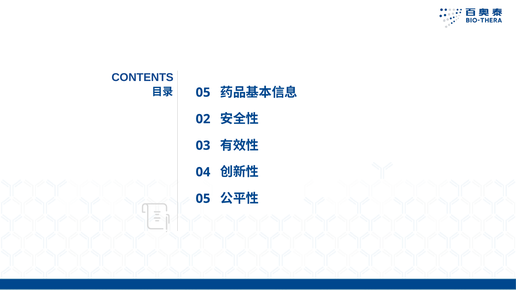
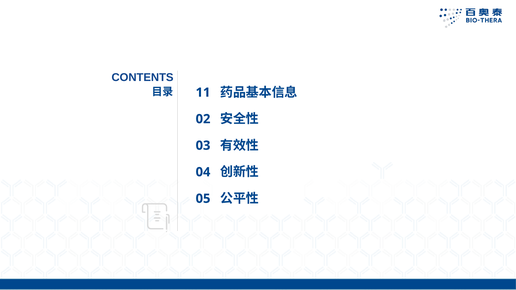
05: 05 -> 11 (203, 93)
